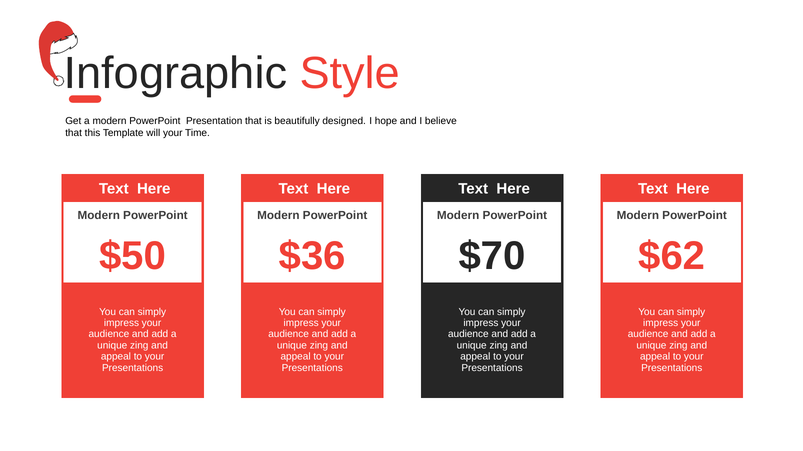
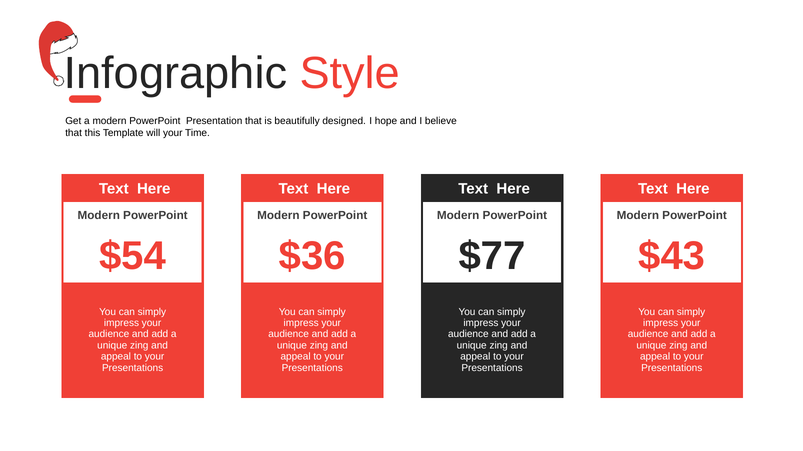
$50: $50 -> $54 (133, 256)
$70: $70 -> $77 (492, 256)
$62: $62 -> $43 (672, 256)
